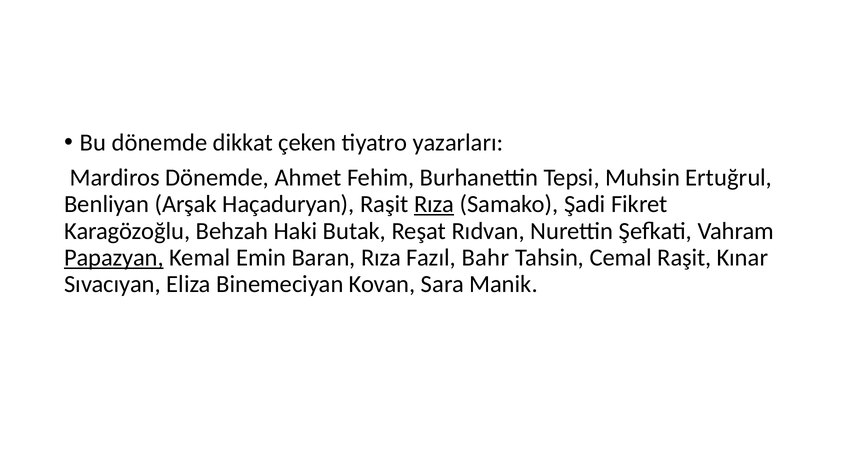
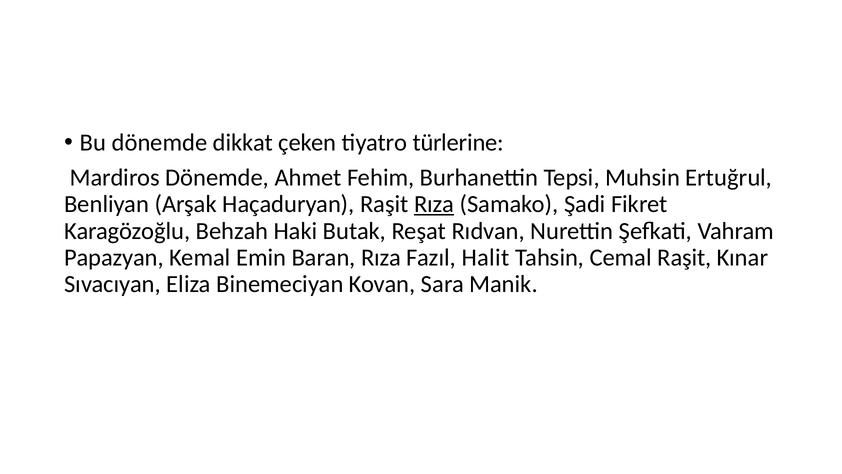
yazarları: yazarları -> türlerine (458, 142)
Papazyan underline: present -> none (114, 257)
Bahr: Bahr -> Halit (485, 257)
